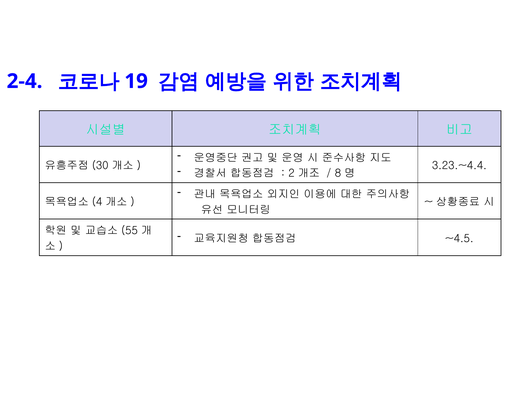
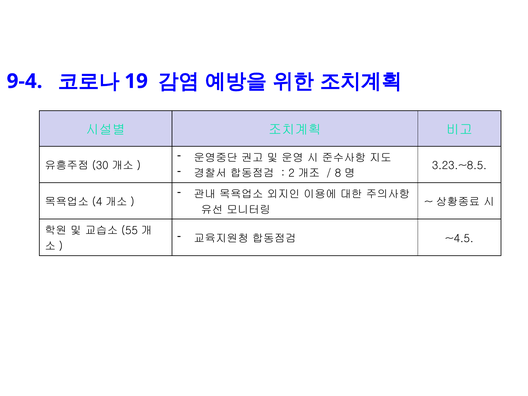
2-4: 2-4 -> 9-4 (25, 81)
3.23.~4.4: 3.23.~4.4 -> 3.23.~8.5 (459, 166)
